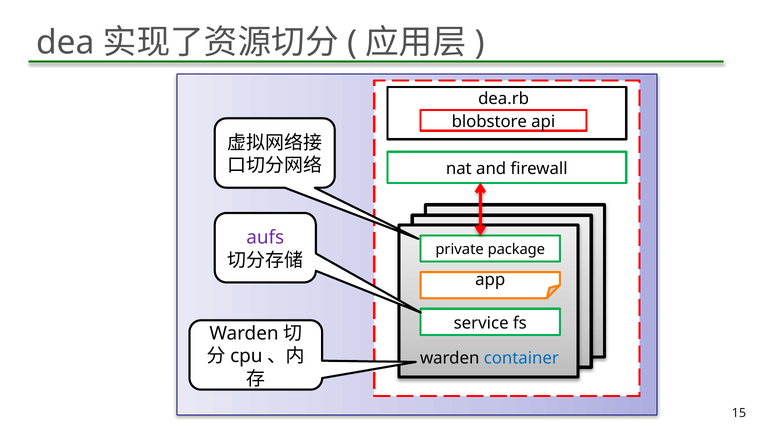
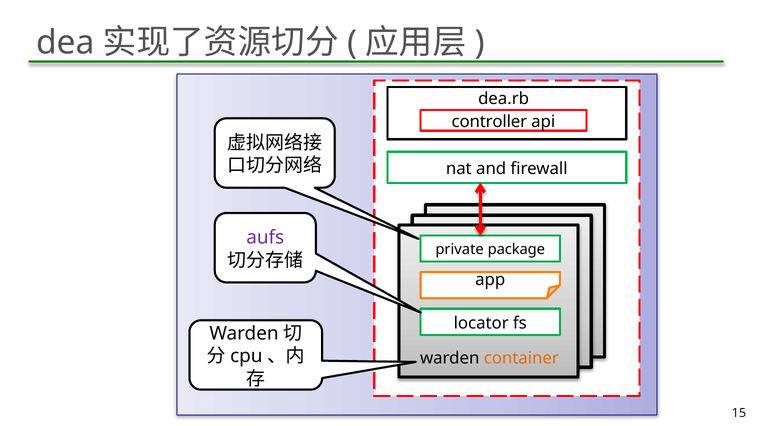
blobstore: blobstore -> controller (489, 122)
service: service -> locator (481, 323)
container colour: blue -> orange (521, 358)
